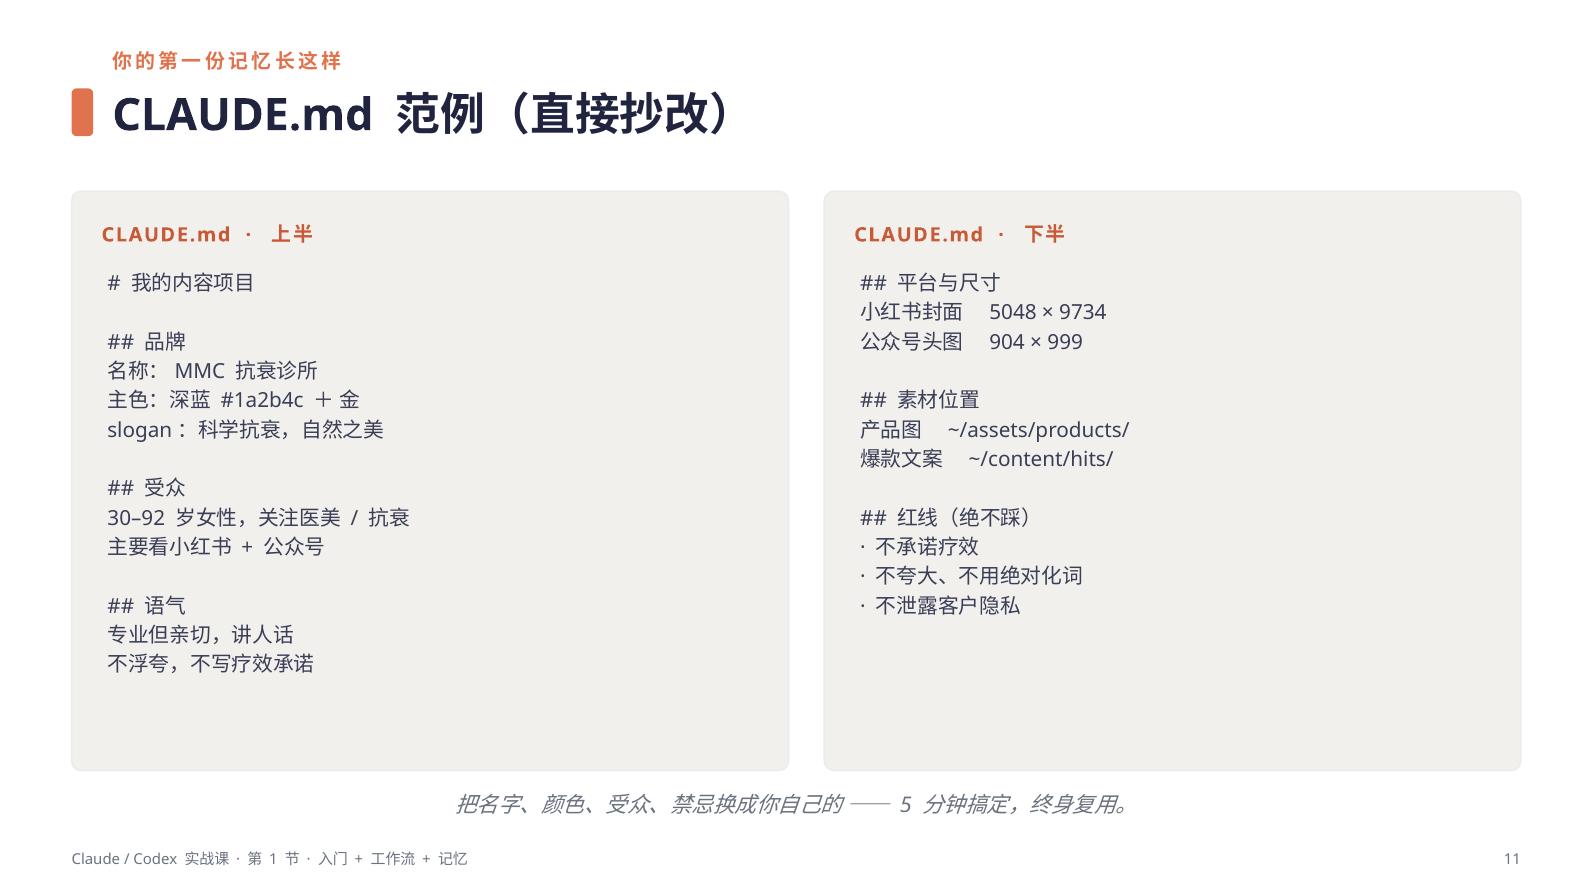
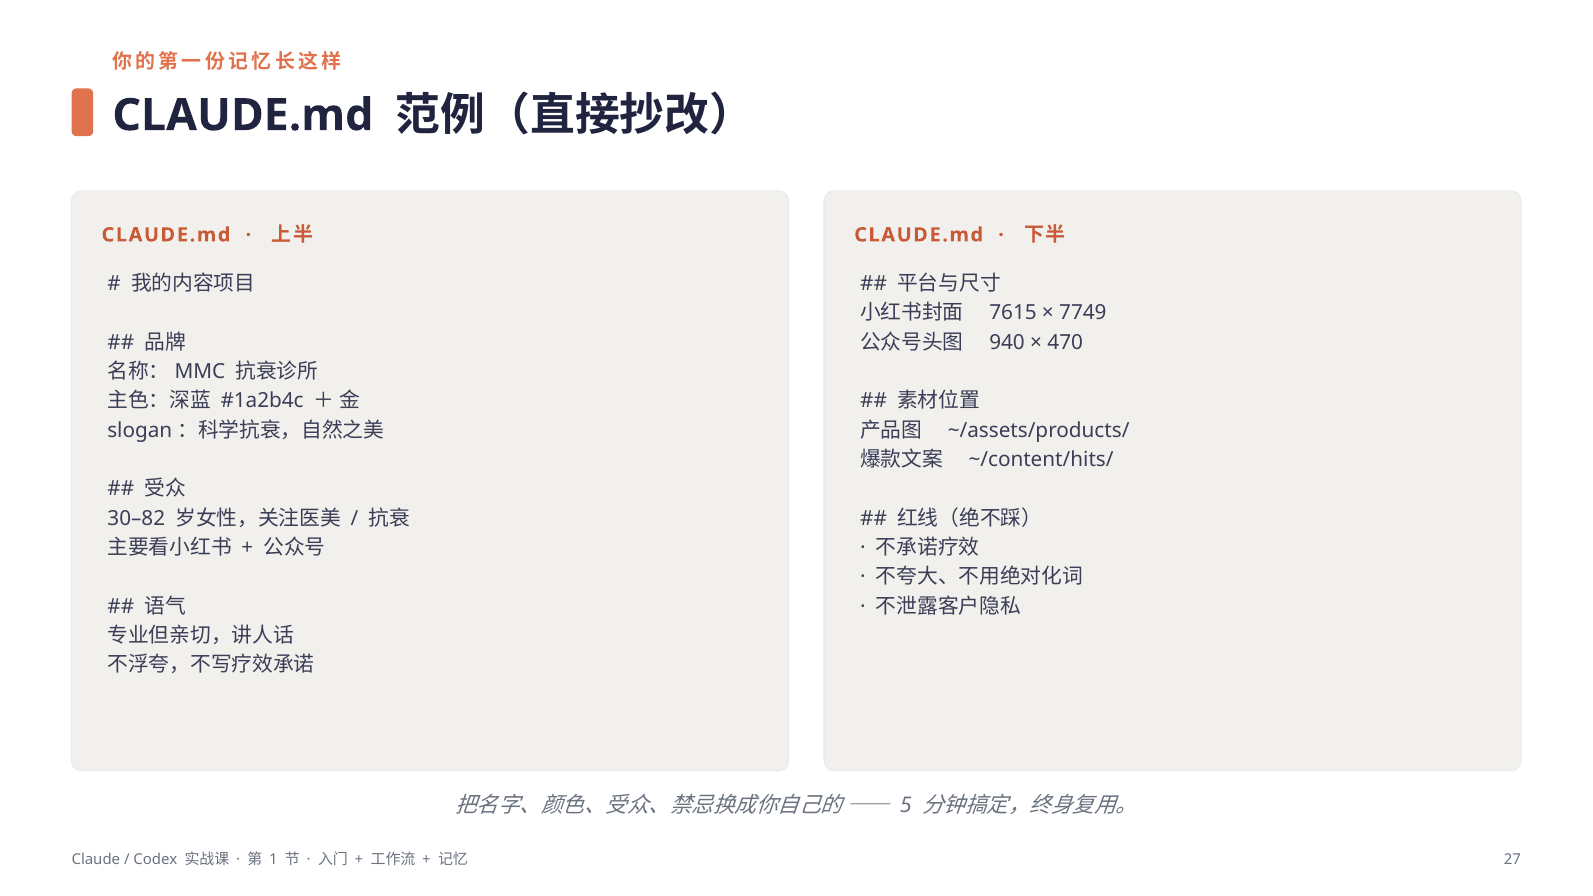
5048: 5048 -> 7615 (1013, 313)
9734: 9734 -> 7749 (1083, 313)
904: 904 -> 940 (1007, 342)
999: 999 -> 470 (1065, 342)
30–92: 30–92 -> 30–82 (136, 518)
11: 11 -> 27 (1512, 860)
